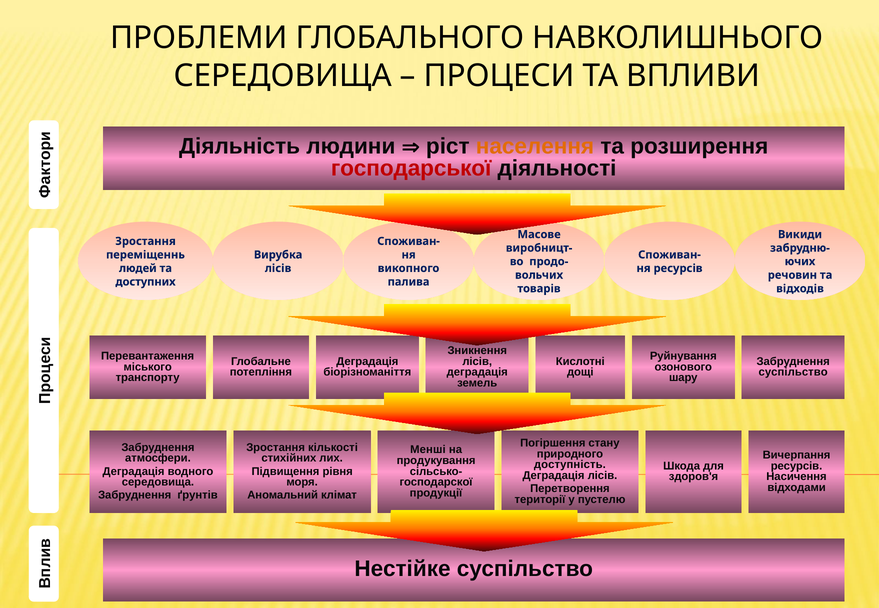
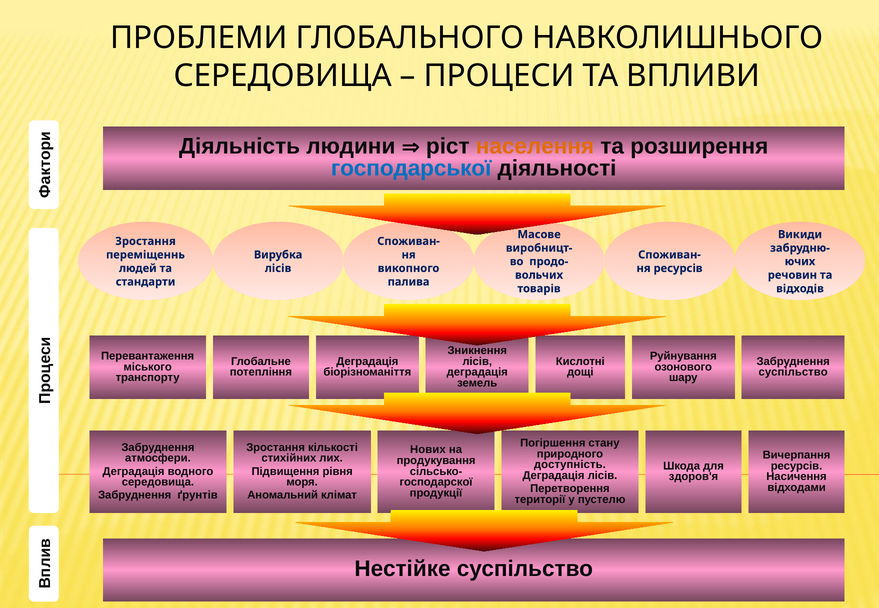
господарської colour: red -> blue (411, 168)
доступних: доступних -> стандарти (145, 282)
Менші: Менші -> Нових (428, 450)
